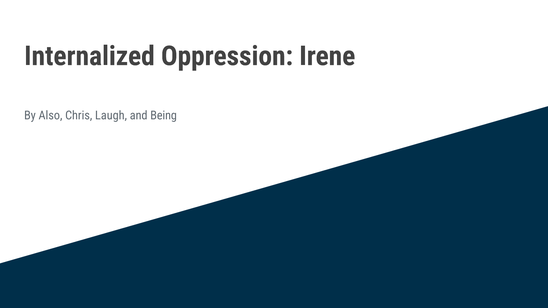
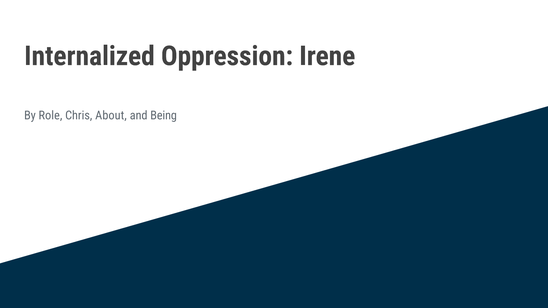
Also: Also -> Role (50, 116)
Laugh: Laugh -> About (111, 116)
